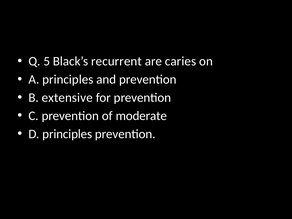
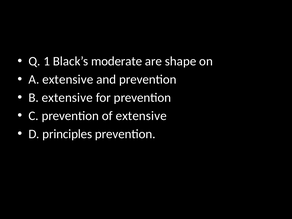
5: 5 -> 1 (47, 61)
recurrent: recurrent -> moderate (117, 61)
caries: caries -> shape (181, 61)
A principles: principles -> extensive (68, 79)
of moderate: moderate -> extensive (141, 116)
